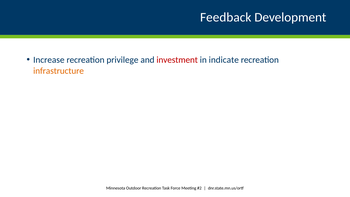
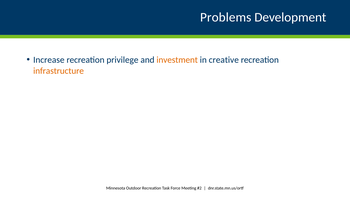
Feedback: Feedback -> Problems (226, 17)
investment colour: red -> orange (177, 60)
indicate: indicate -> creative (224, 60)
